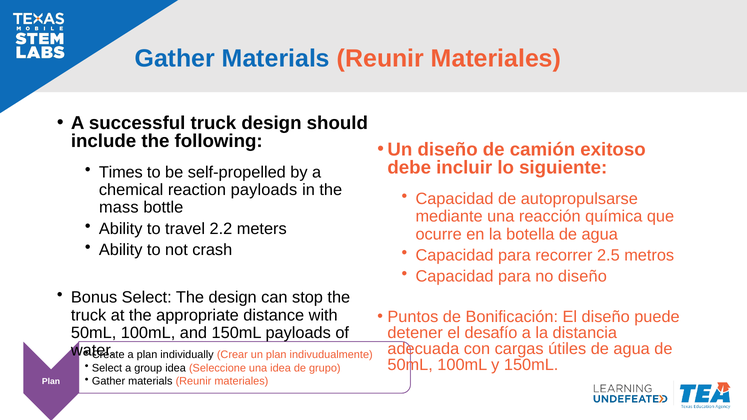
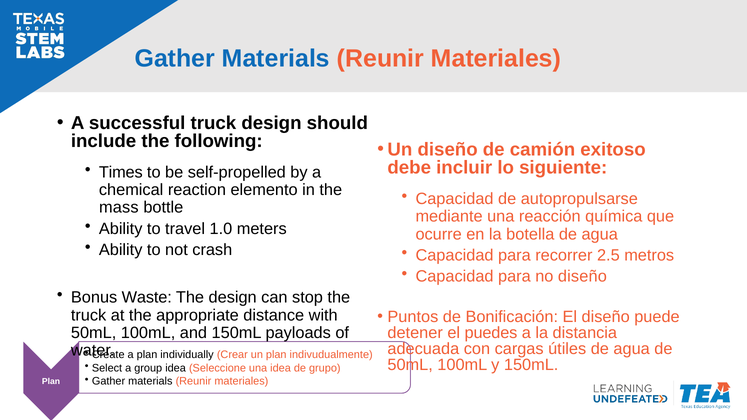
reaction payloads: payloads -> elemento (264, 190)
2.2: 2.2 -> 1.0 (221, 229)
Bonus Select: Select -> Waste (147, 298)
desafío: desafío -> puedes (491, 333)
